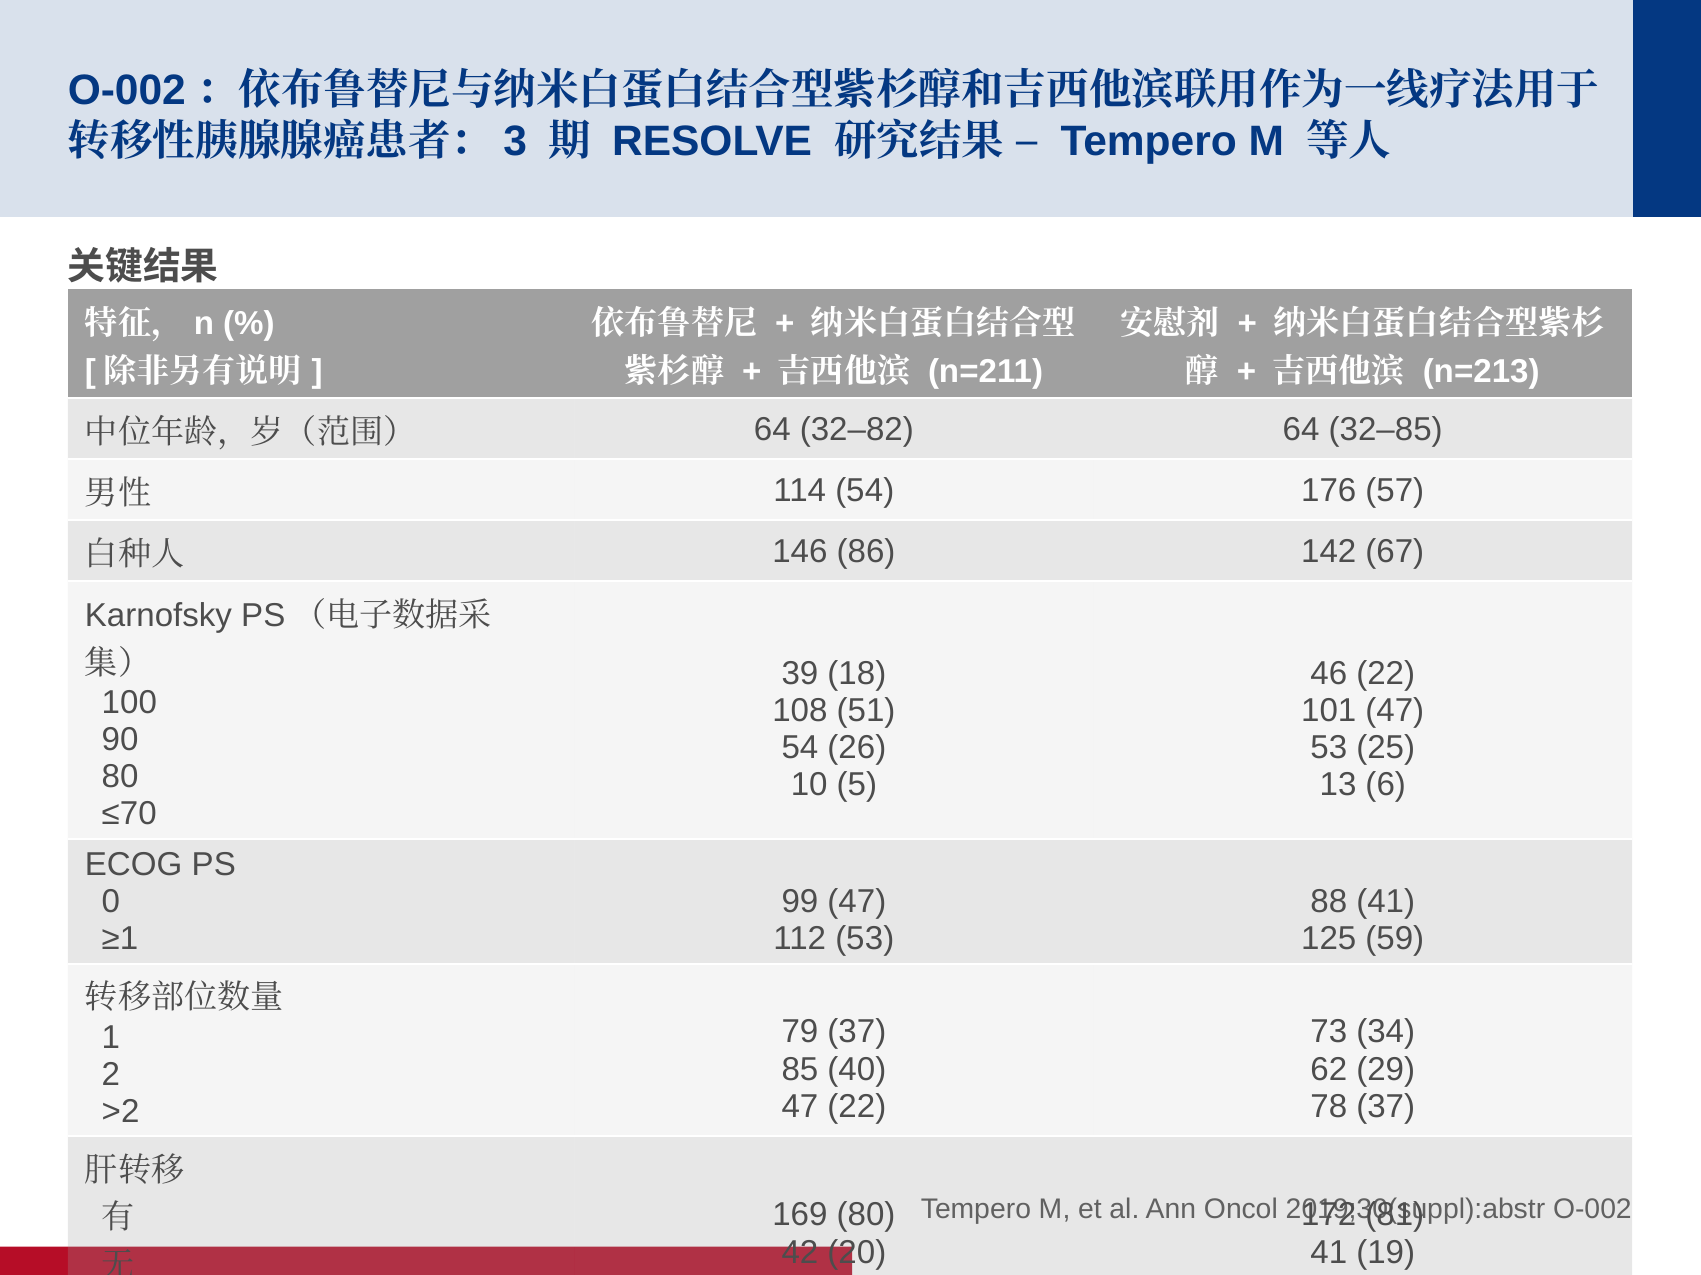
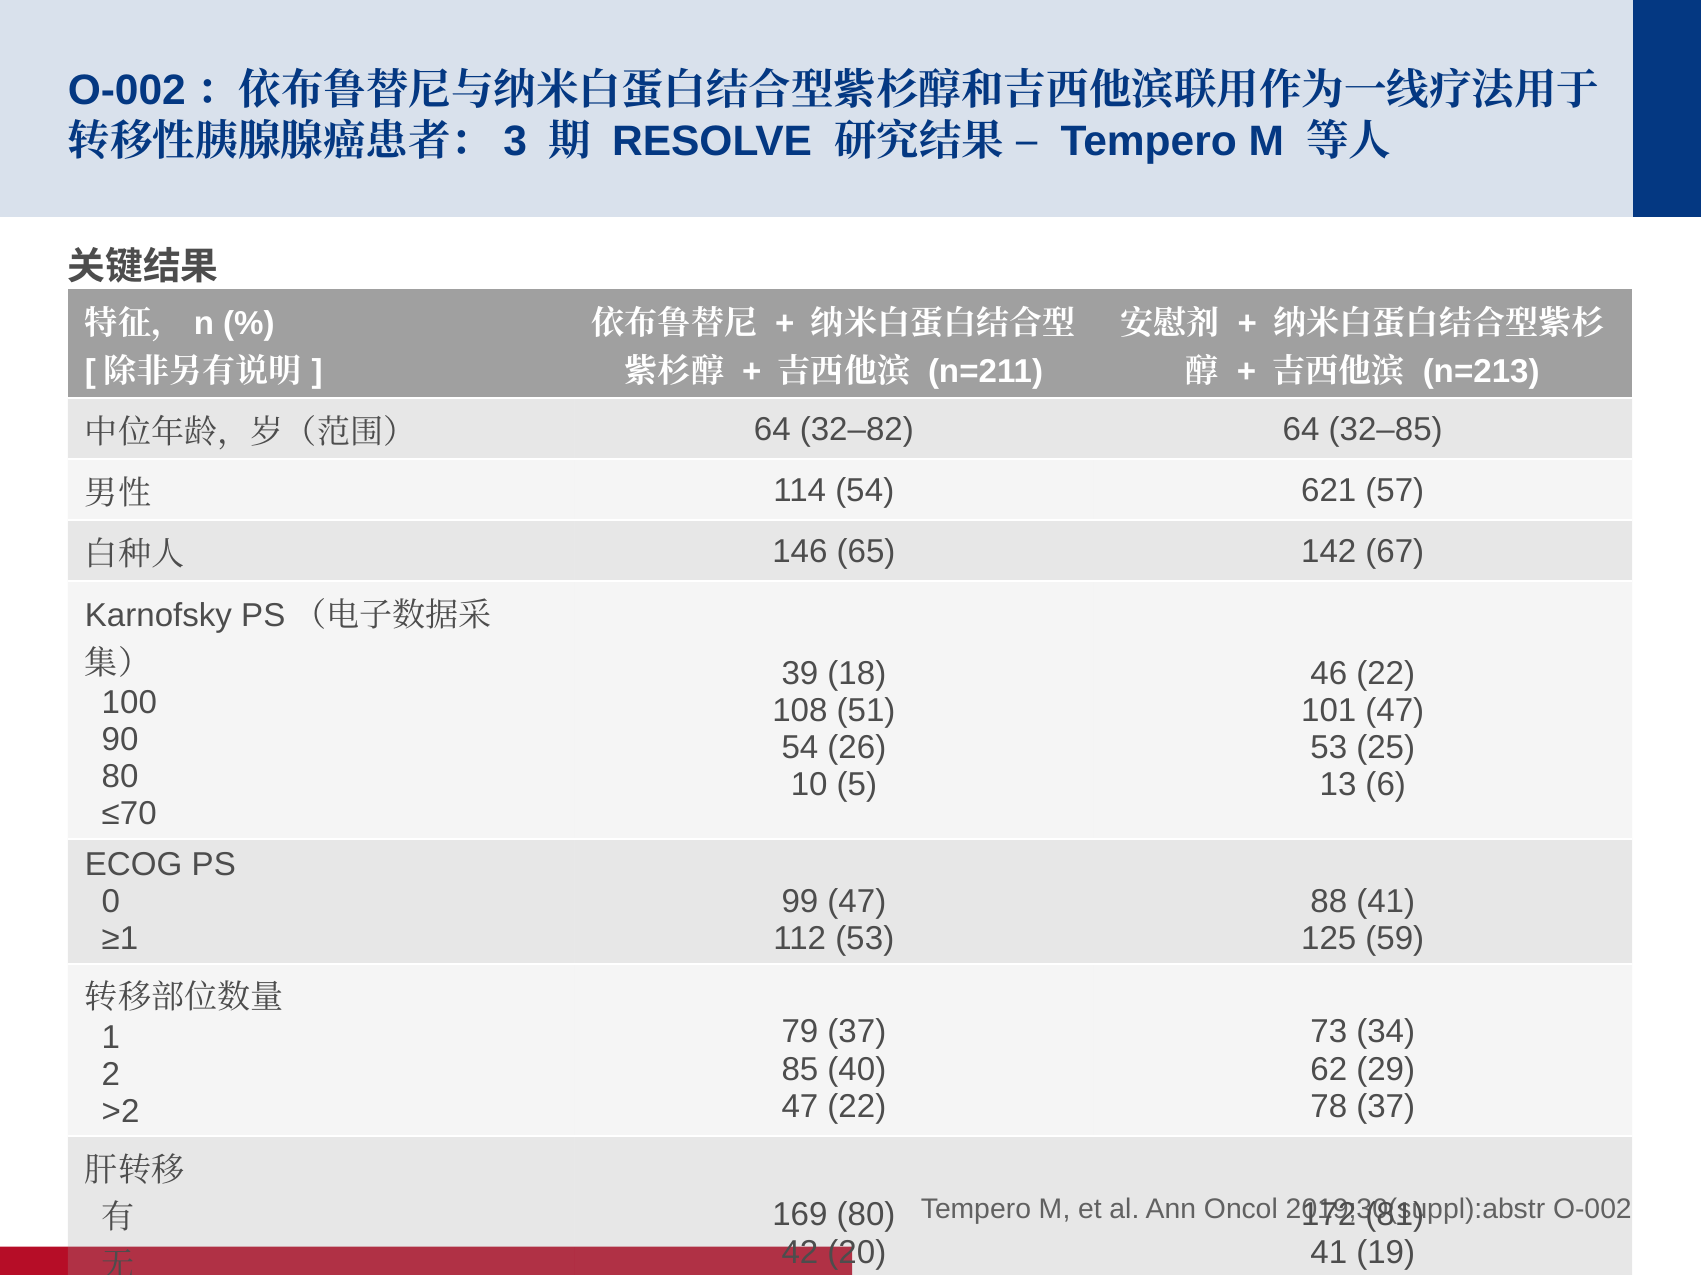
176: 176 -> 621 (1329, 491)
86: 86 -> 65 (866, 552)
